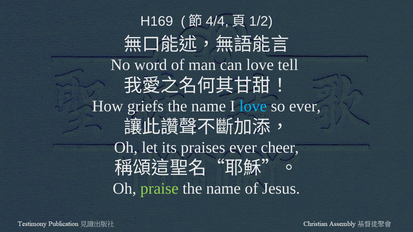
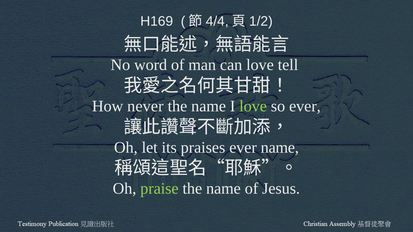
griefs: griefs -> never (145, 106)
love colour: light blue -> light green (253, 106)
ever cheer: cheer -> name (280, 148)
